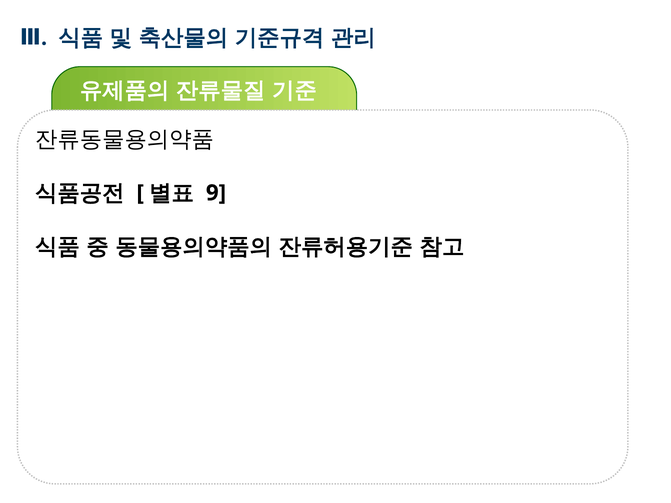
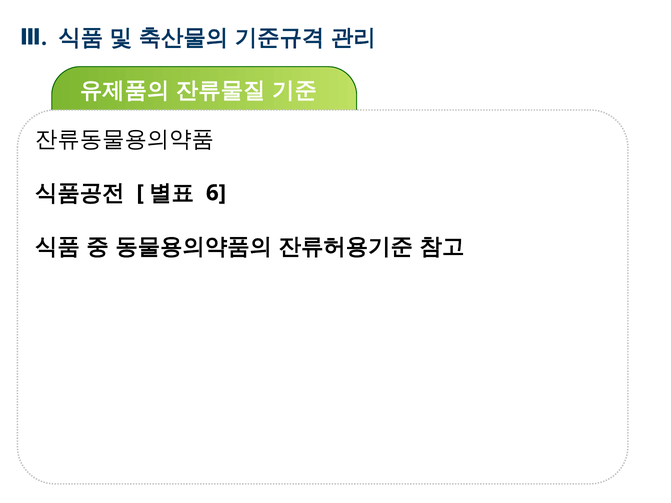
9: 9 -> 6 (216, 193)
